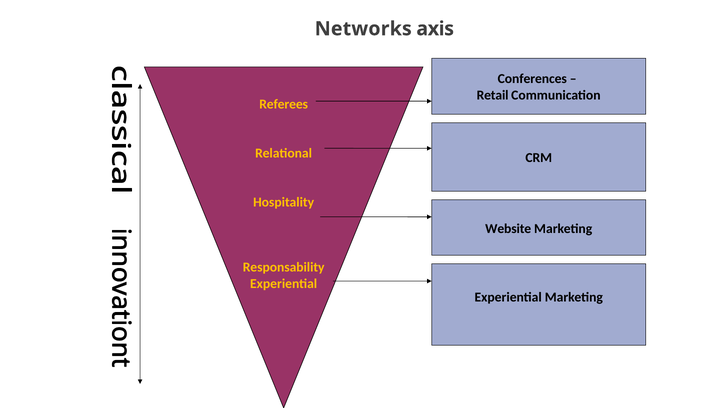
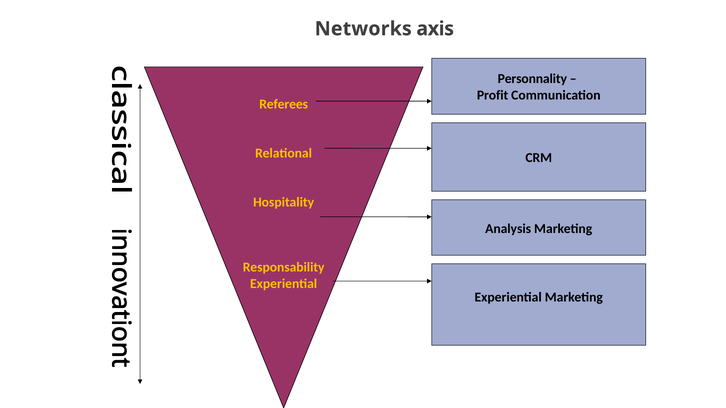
Conferences: Conferences -> Personnality (532, 79)
Retail: Retail -> Profit (493, 95)
Website: Website -> Analysis (508, 229)
